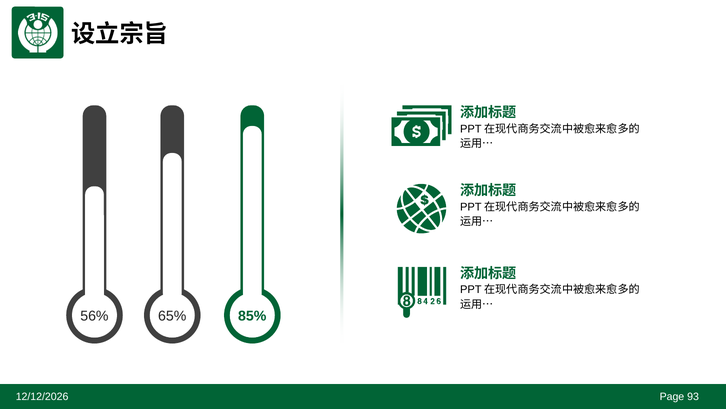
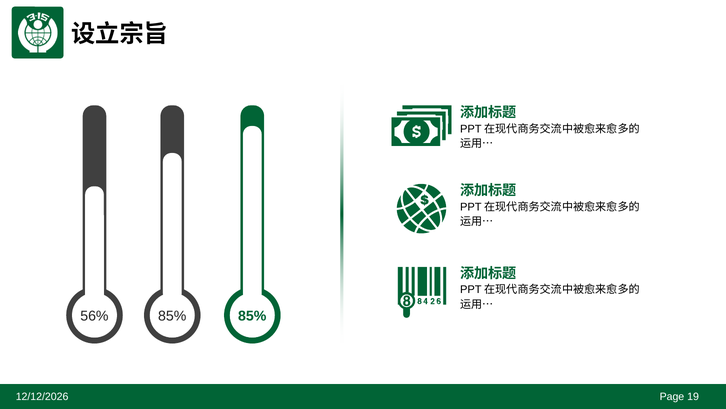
56% 65%: 65% -> 85% (172, 316)
93: 93 -> 19 (693, 396)
